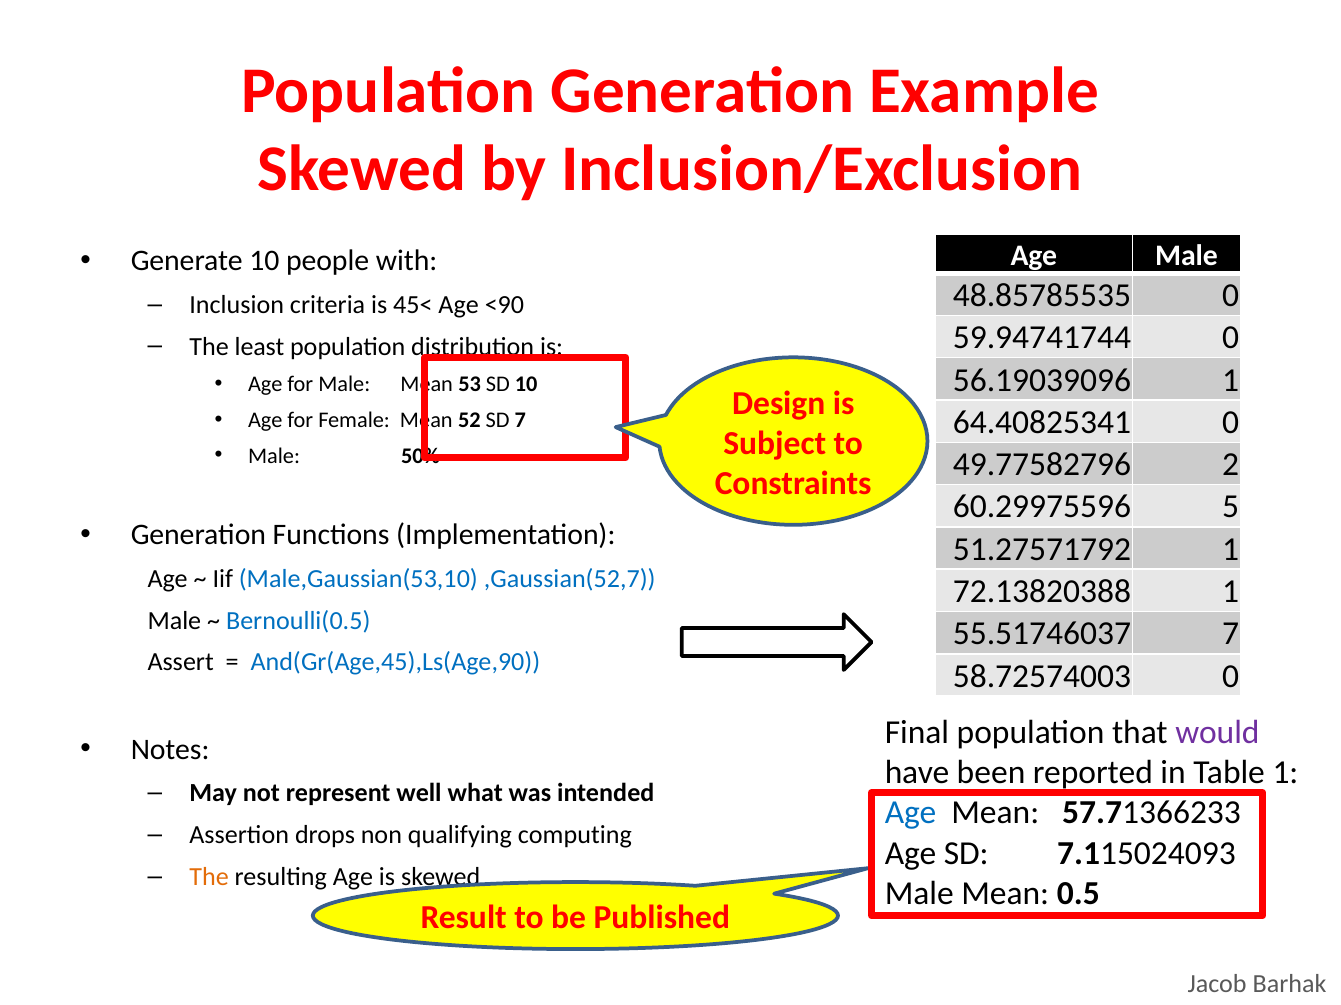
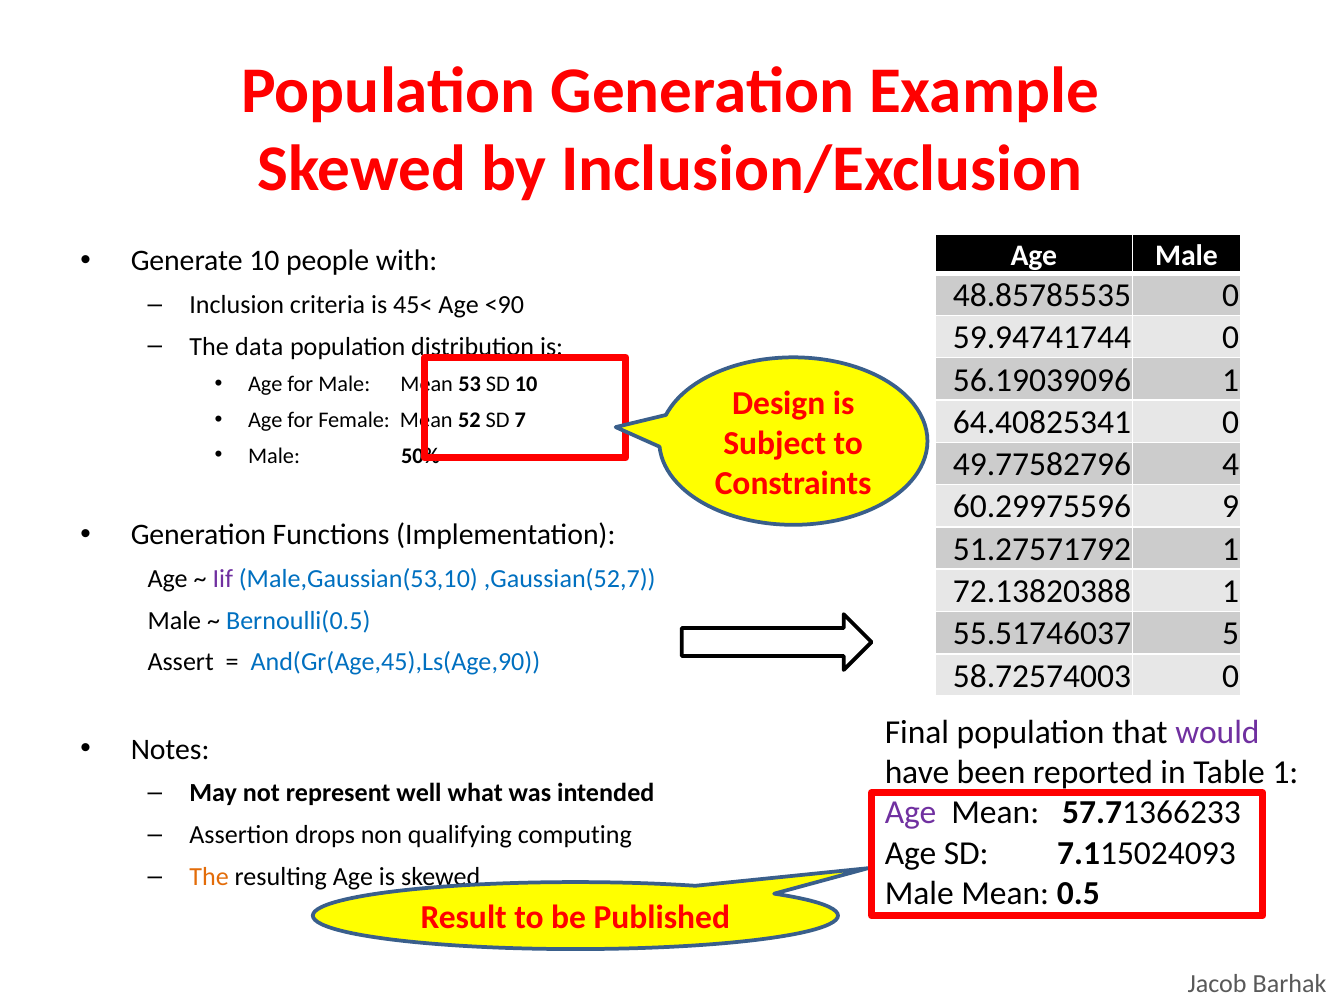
least: least -> data (259, 347)
2: 2 -> 4 (1231, 465)
5: 5 -> 9 (1231, 507)
Iif colour: black -> purple (223, 579)
55.51746037 7: 7 -> 5 (1231, 634)
Age colour: blue -> purple (911, 813)
